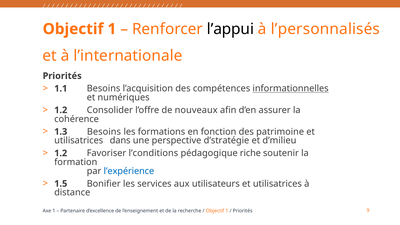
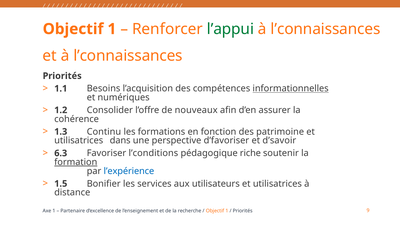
l’appui colour: black -> green (230, 29)
l’personnalisés: l’personnalisés -> l’connaissances (326, 29)
et à l’internationale: l’internationale -> l’connaissances (128, 56)
1.3 Besoins: Besoins -> Continu (104, 132)
d’stratégie: d’stratégie -> d’favoriser (226, 141)
d’milieu: d’milieu -> d’savoir (279, 141)
1.2: 1.2 -> 6.3 (61, 153)
formation underline: none -> present (76, 162)
